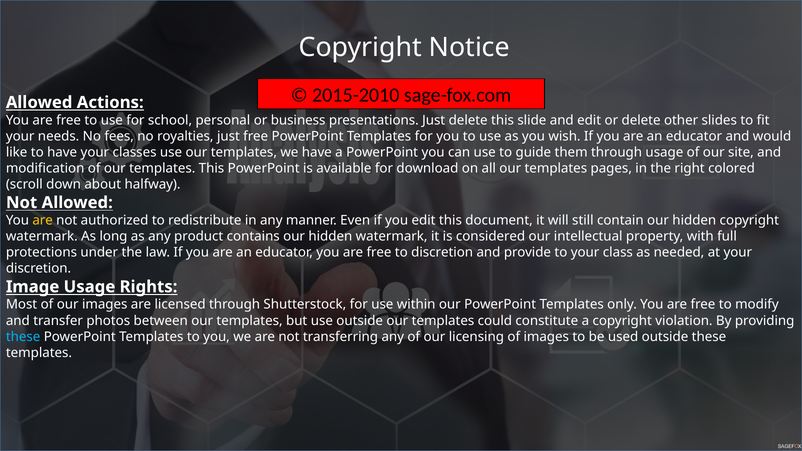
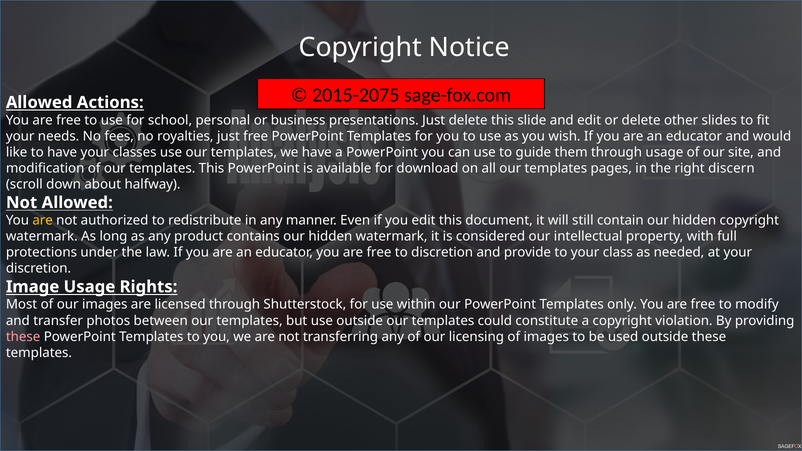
2015-2010: 2015-2010 -> 2015-2075 (356, 95)
colored: colored -> discern (731, 168)
these colour: light blue -> pink (23, 337)
